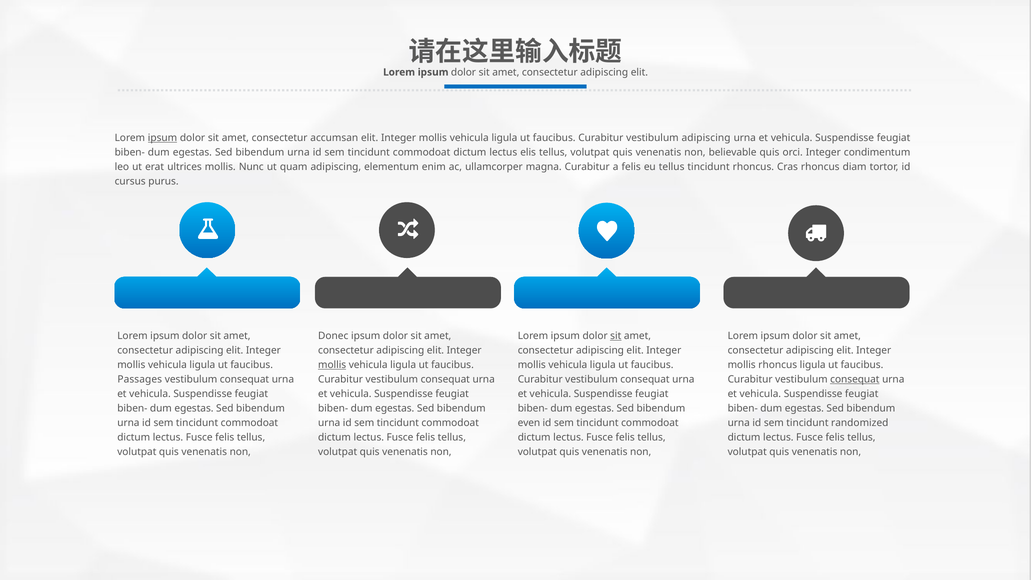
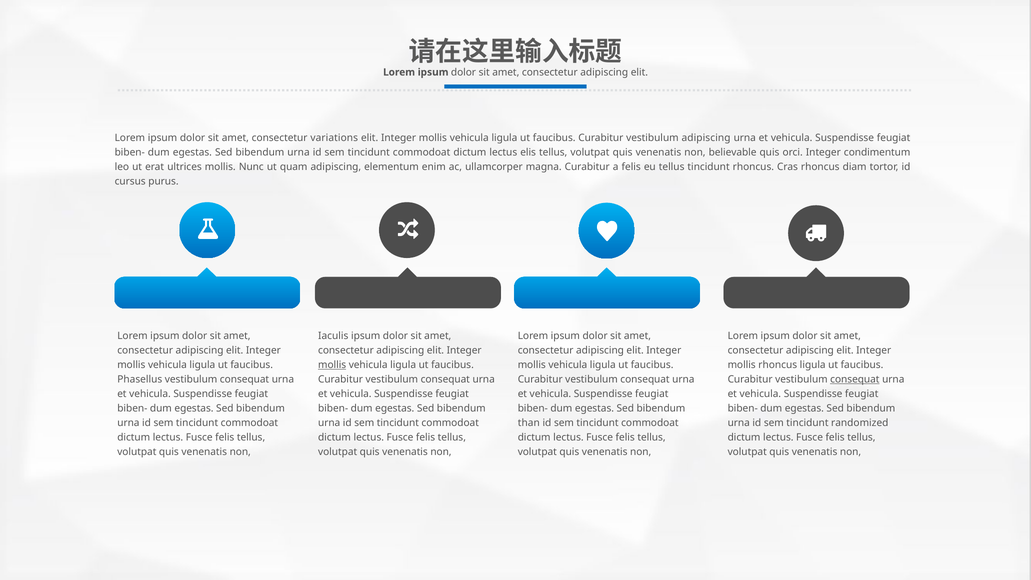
ipsum underline: present -> none (162, 138)
accumsan: accumsan -> variations (334, 138)
Donec: Donec -> Iaculis (333, 336)
sit underline: present -> none (616, 336)
Passages: Passages -> Phasellus (140, 379)
even: even -> than (529, 423)
